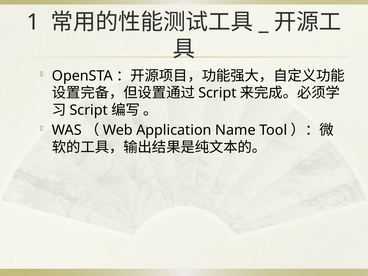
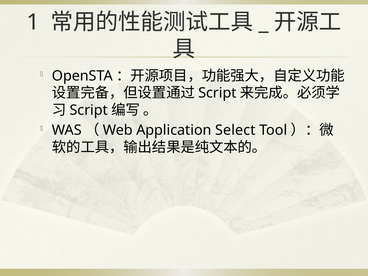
Name: Name -> Select (235, 130)
